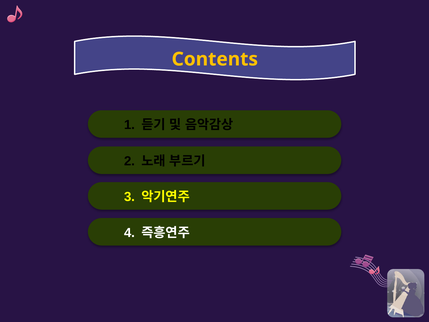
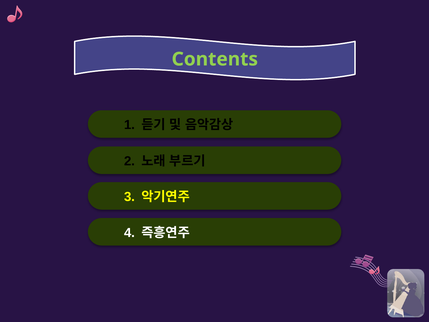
Contents colour: yellow -> light green (215, 59)
